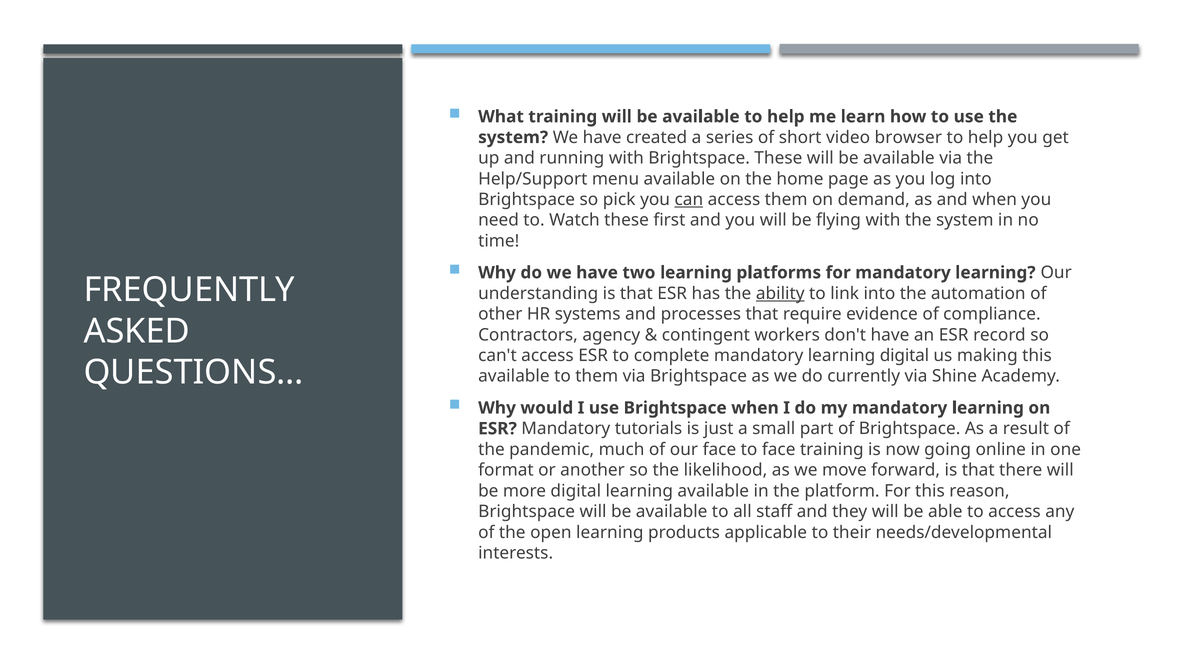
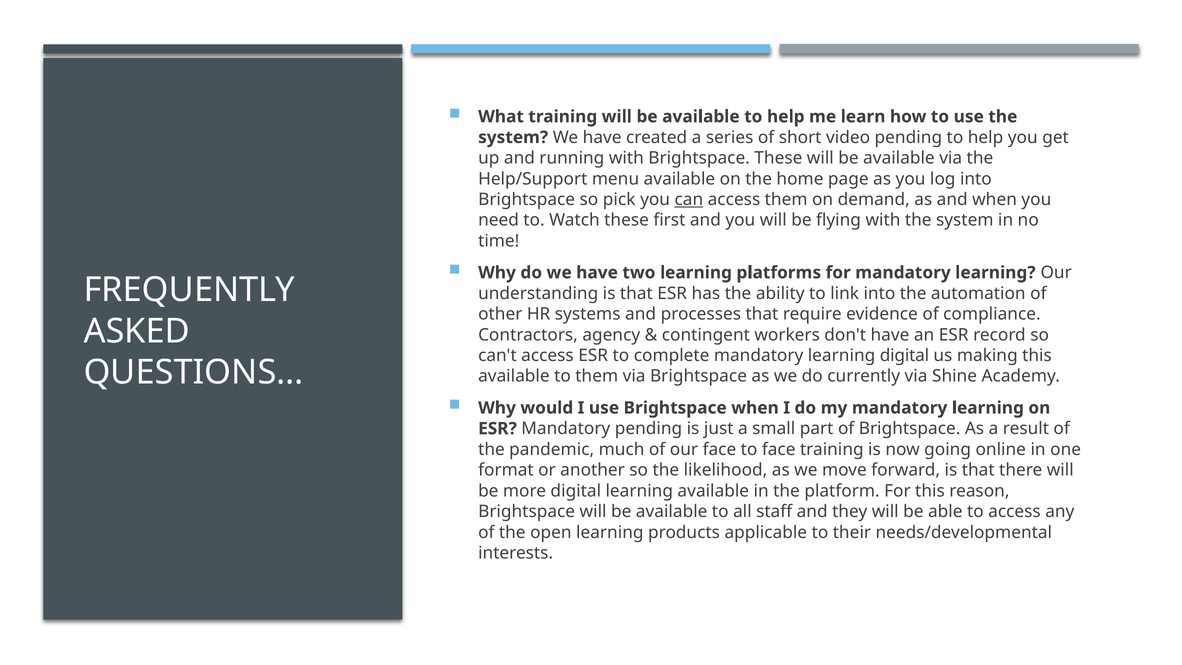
video browser: browser -> pending (908, 137)
ability underline: present -> none (780, 293)
Mandatory tutorials: tutorials -> pending (648, 429)
